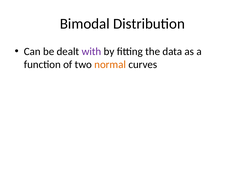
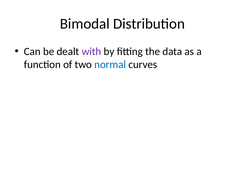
normal colour: orange -> blue (110, 64)
